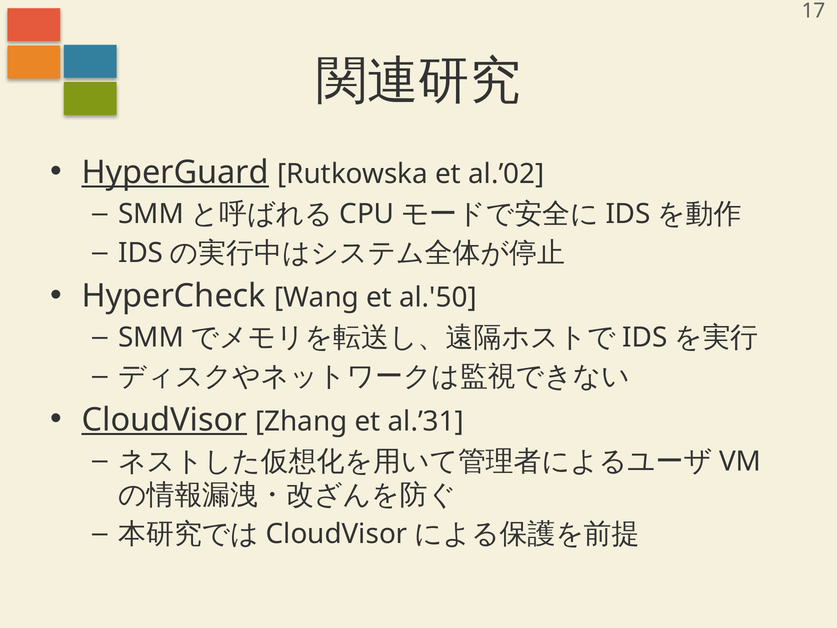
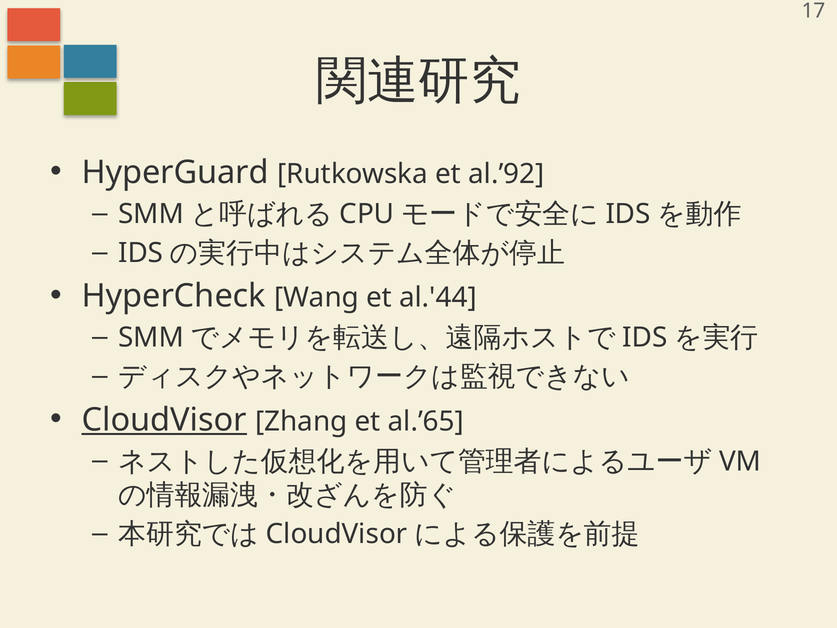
HyperGuard underline: present -> none (175, 172)
al.’02: al.’02 -> al.’92 (506, 174)
al.'50: al.'50 -> al.'44 (438, 298)
al.’31: al.’31 -> al.’65 (426, 421)
